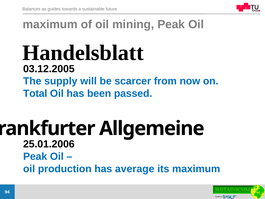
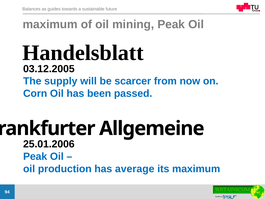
Total: Total -> Corn (35, 93)
